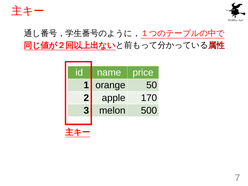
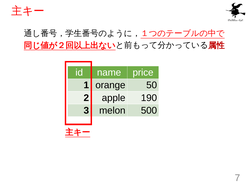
170: 170 -> 190 (149, 98)
